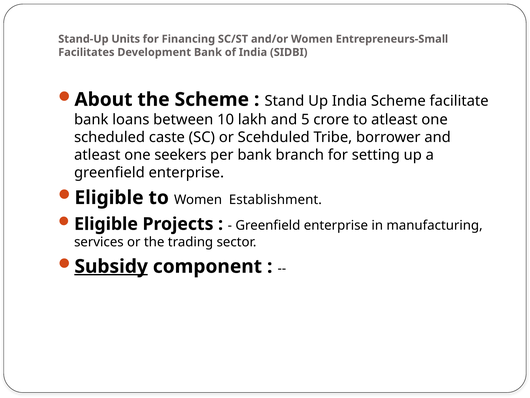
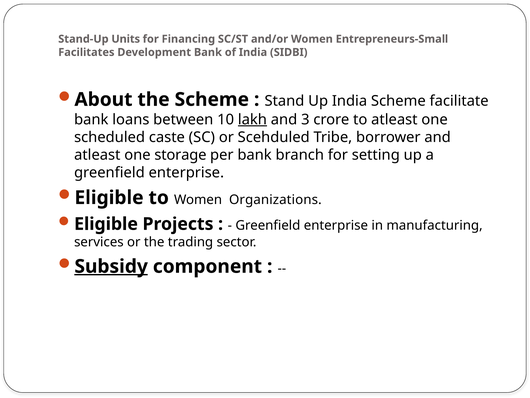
lakh underline: none -> present (252, 119)
5: 5 -> 3 (305, 119)
seekers: seekers -> storage (180, 155)
Establishment: Establishment -> Organizations (275, 199)
